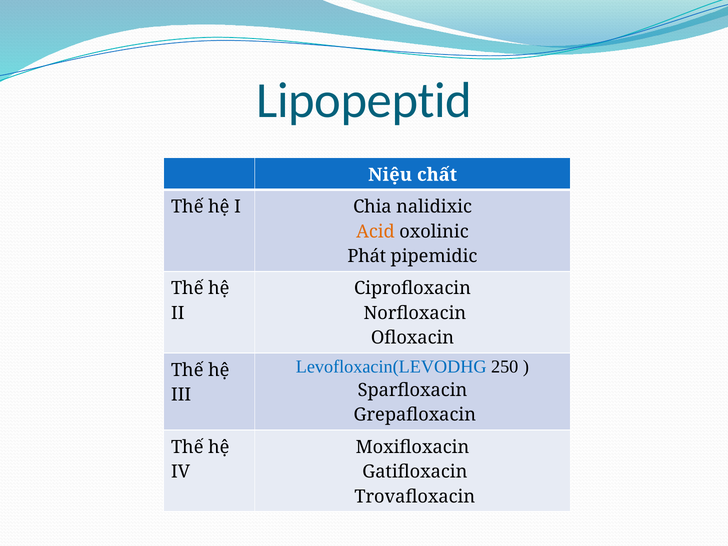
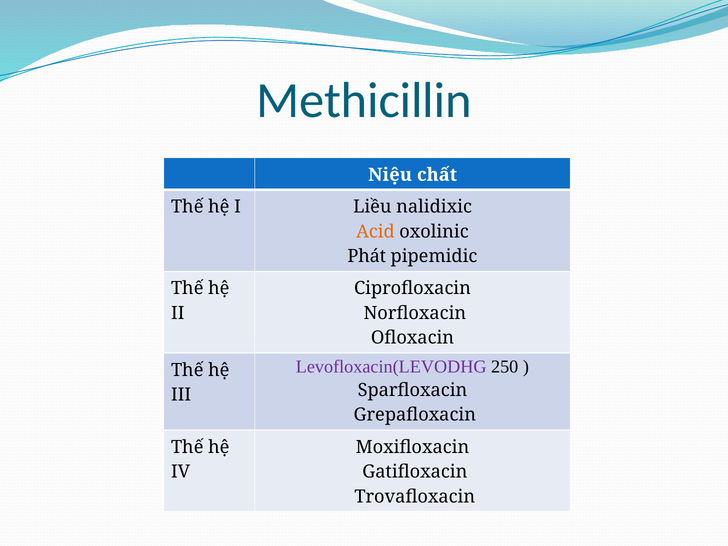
Lipopeptid: Lipopeptid -> Methicillin (364, 101)
Chia: Chia -> Liều (372, 207)
Levofloxacin(LEVODHG colour: blue -> purple (391, 367)
